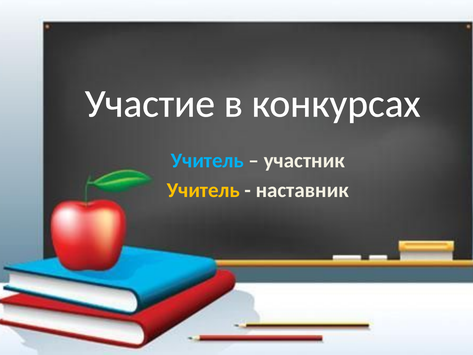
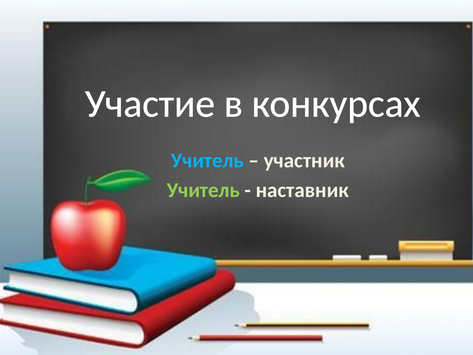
Учитель colour: yellow -> light green (203, 190)
